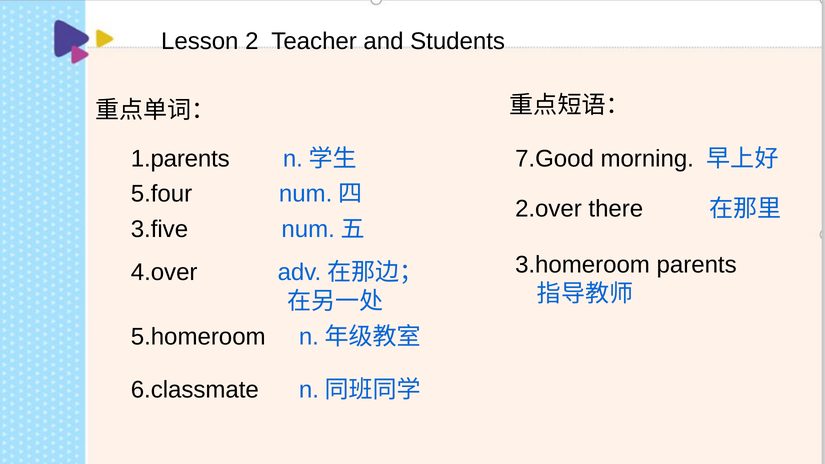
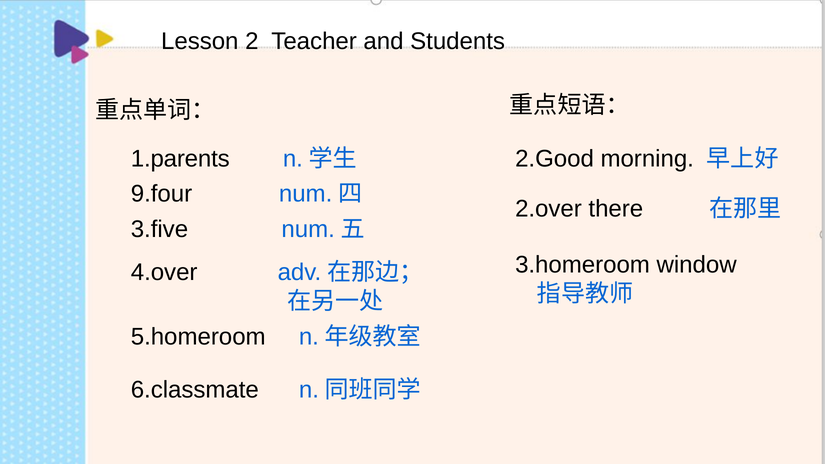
7.Good: 7.Good -> 2.Good (555, 159)
5.four: 5.four -> 9.four (162, 194)
parents: parents -> window (697, 265)
